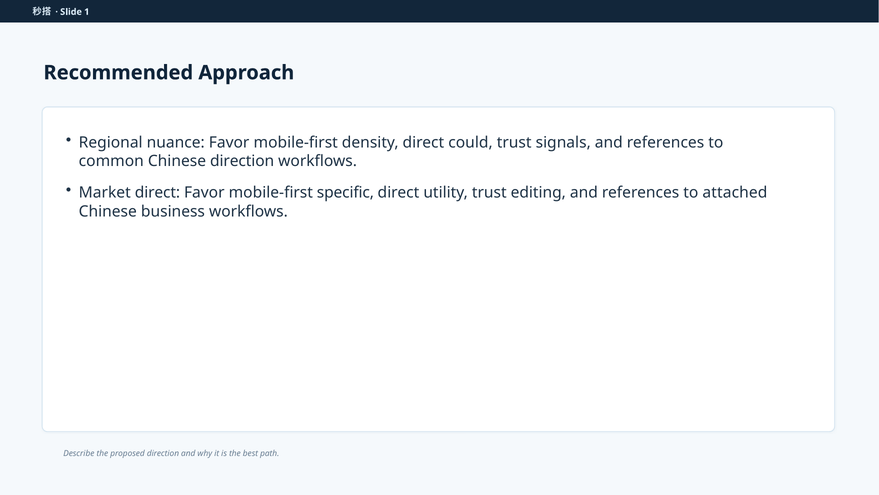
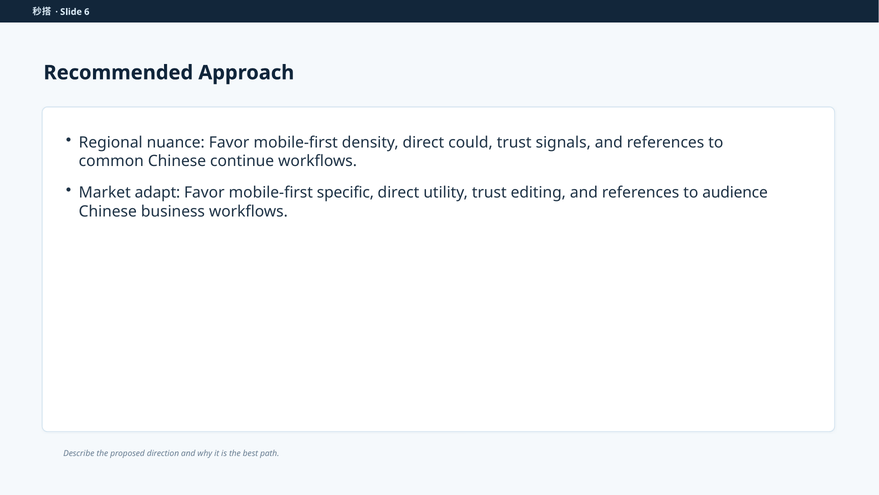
1: 1 -> 6 (87, 12)
Chinese direction: direction -> continue (242, 161)
Market direct: direct -> adapt (157, 192)
attached: attached -> audience (735, 192)
